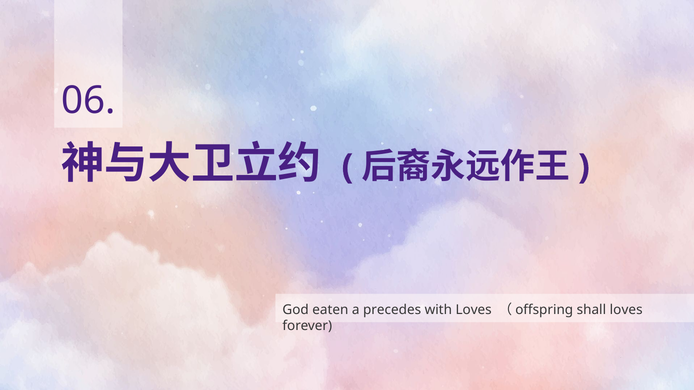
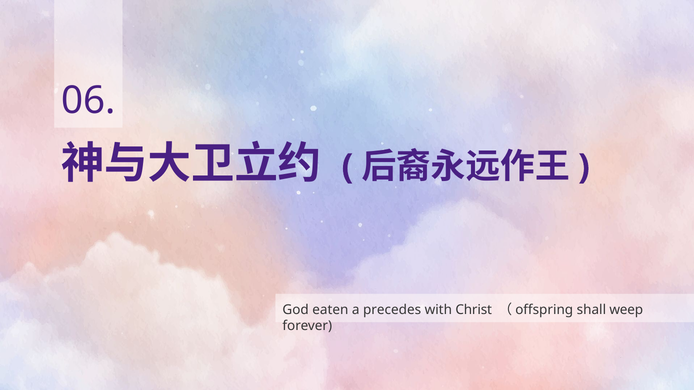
with Loves: Loves -> Christ (474, 310)
shall loves: loves -> weep (626, 310)
